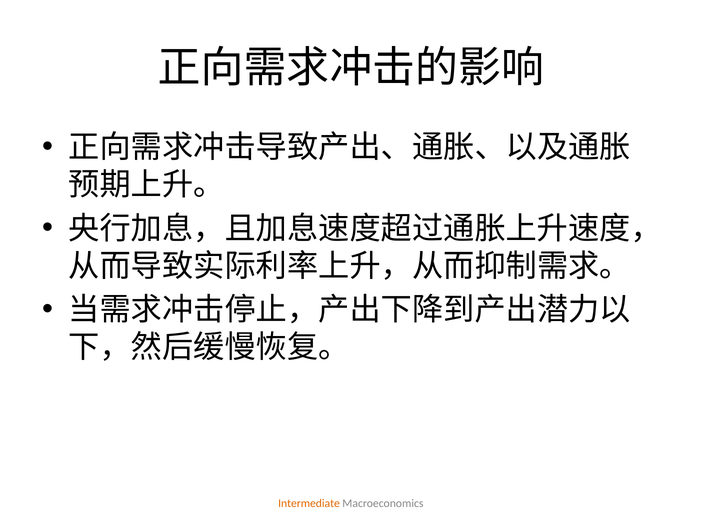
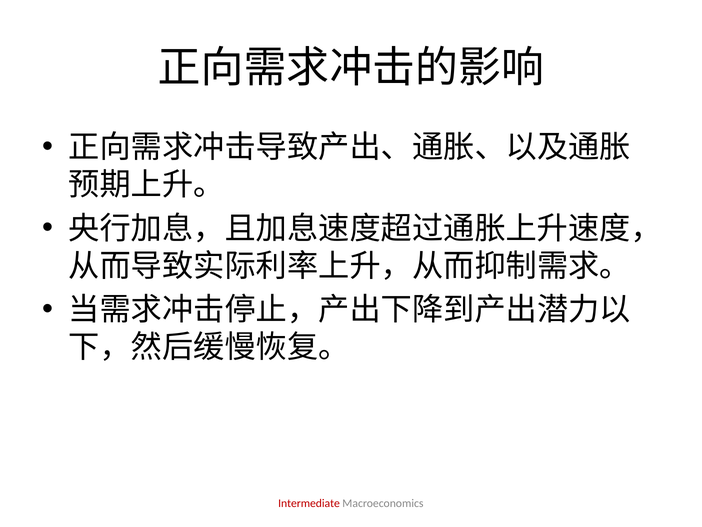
Intermediate colour: orange -> red (309, 503)
